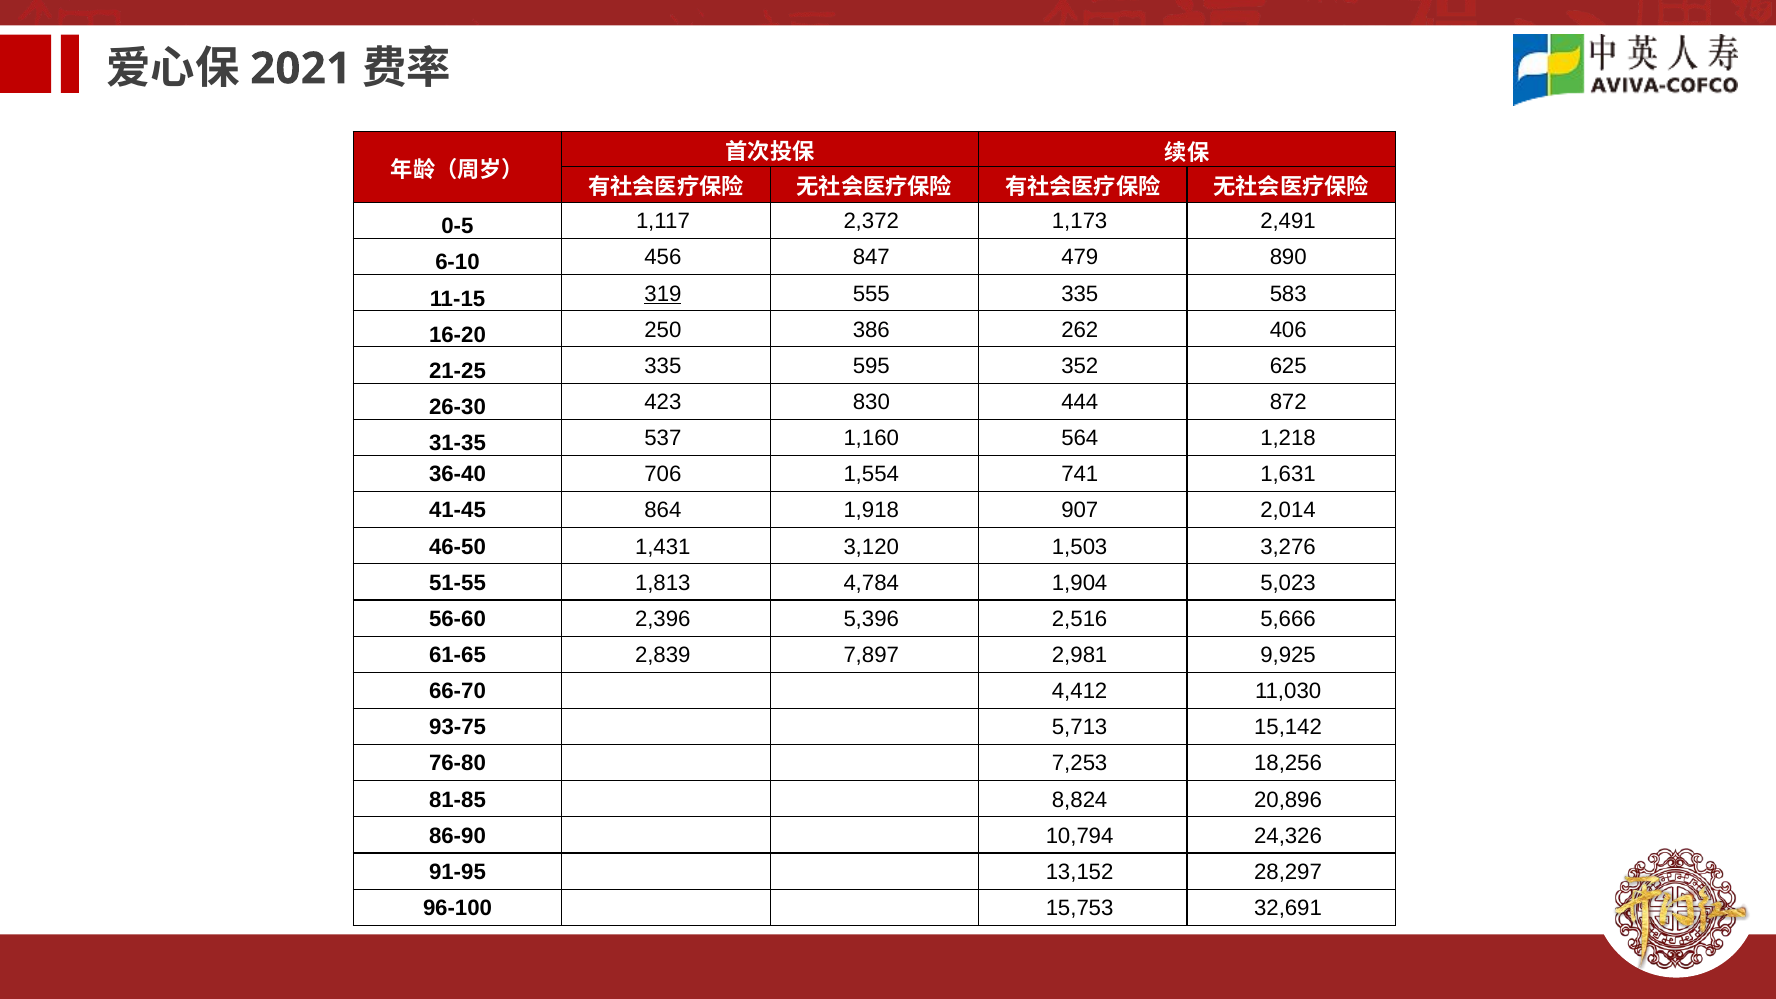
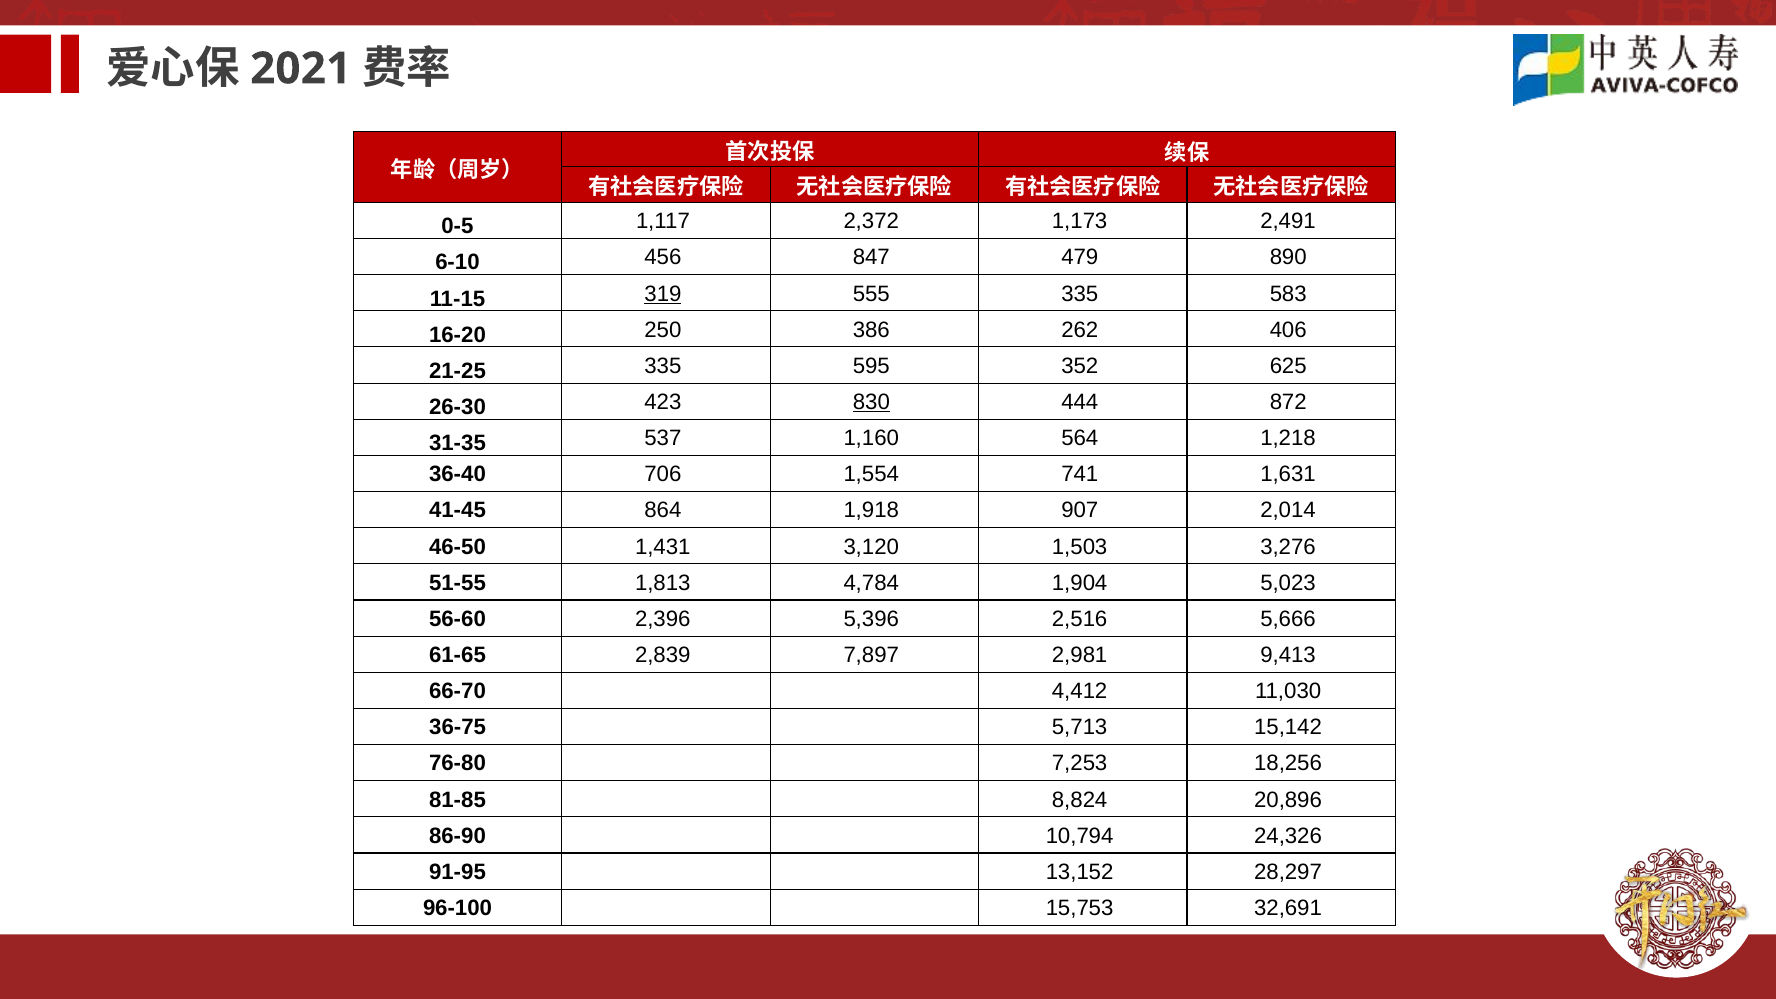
830 underline: none -> present (871, 402)
9,925: 9,925 -> 9,413 (1288, 655)
93-75: 93-75 -> 36-75 (458, 728)
